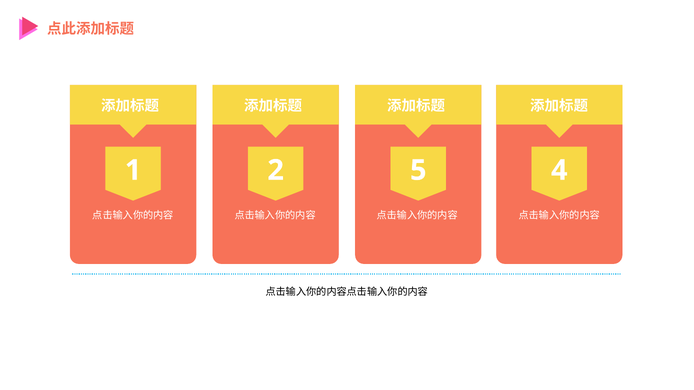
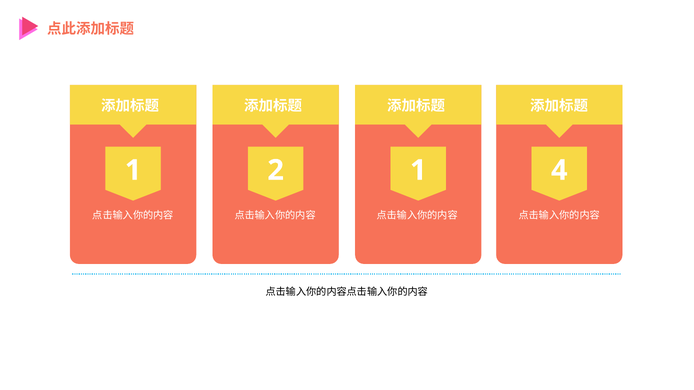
2 5: 5 -> 1 (418, 170)
